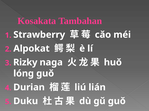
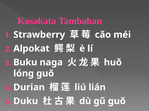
Rizky: Rizky -> Buku (25, 63)
